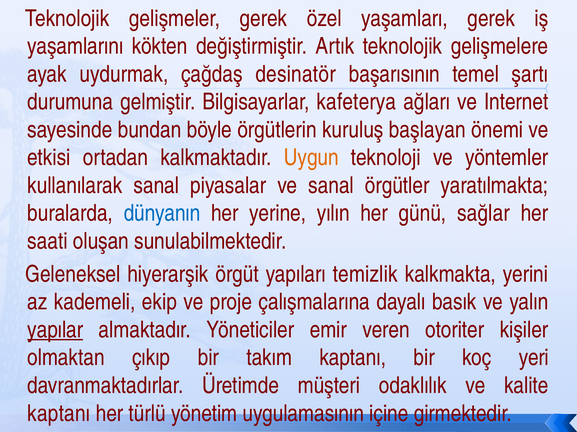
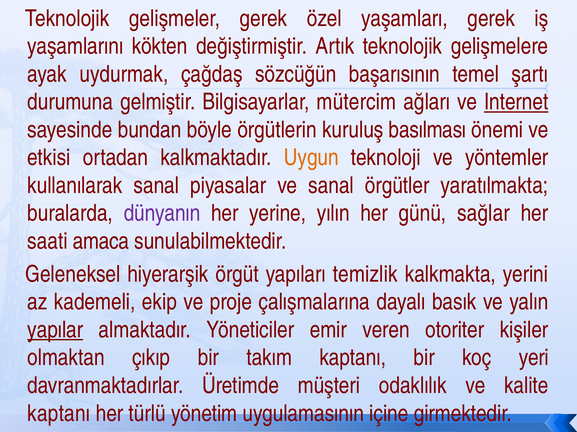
desinatör: desinatör -> sözcüğün (296, 74)
kafeterya: kafeterya -> mütercim (356, 102)
Internet underline: none -> present (516, 102)
başlayan: başlayan -> basılması (427, 130)
dünyanın colour: blue -> purple (162, 214)
oluşan: oluşan -> amaca (101, 242)
